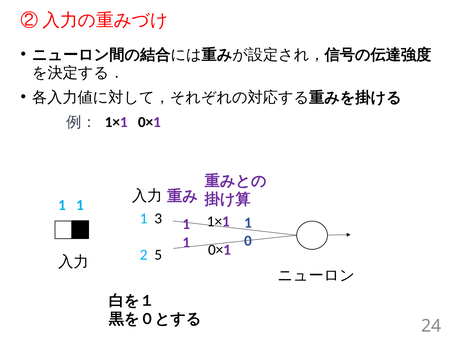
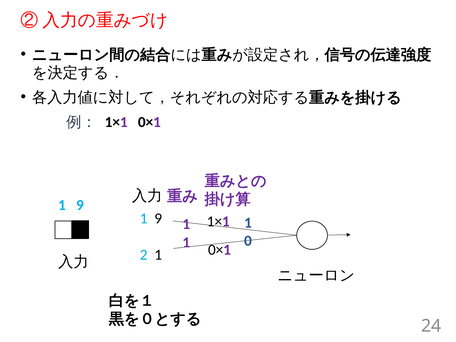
1: 1 -> 9 (80, 205)
3: 3 -> 9 (158, 218)
2 5: 5 -> 1 (158, 255)
